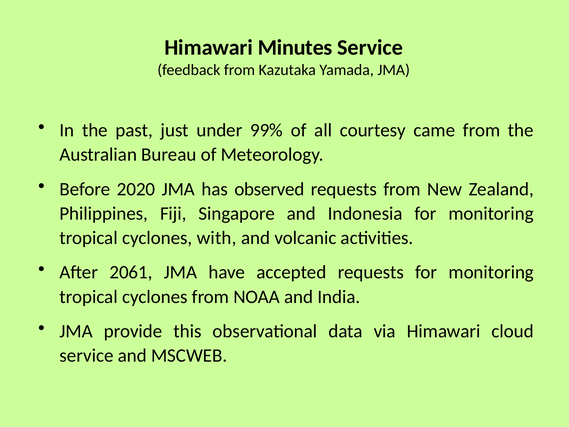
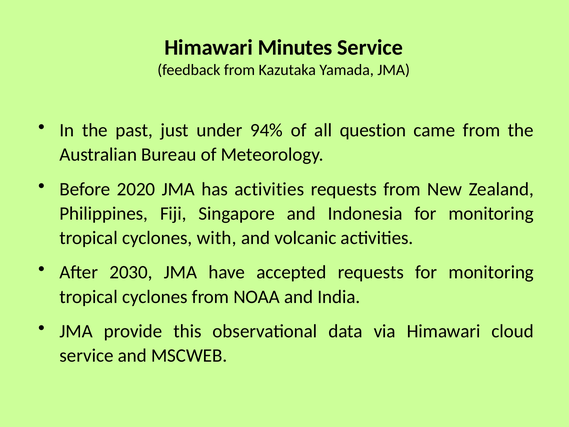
99%: 99% -> 94% (267, 130)
courtesy: courtesy -> question (373, 130)
has observed: observed -> activities (269, 189)
2061: 2061 -> 2030 (131, 272)
